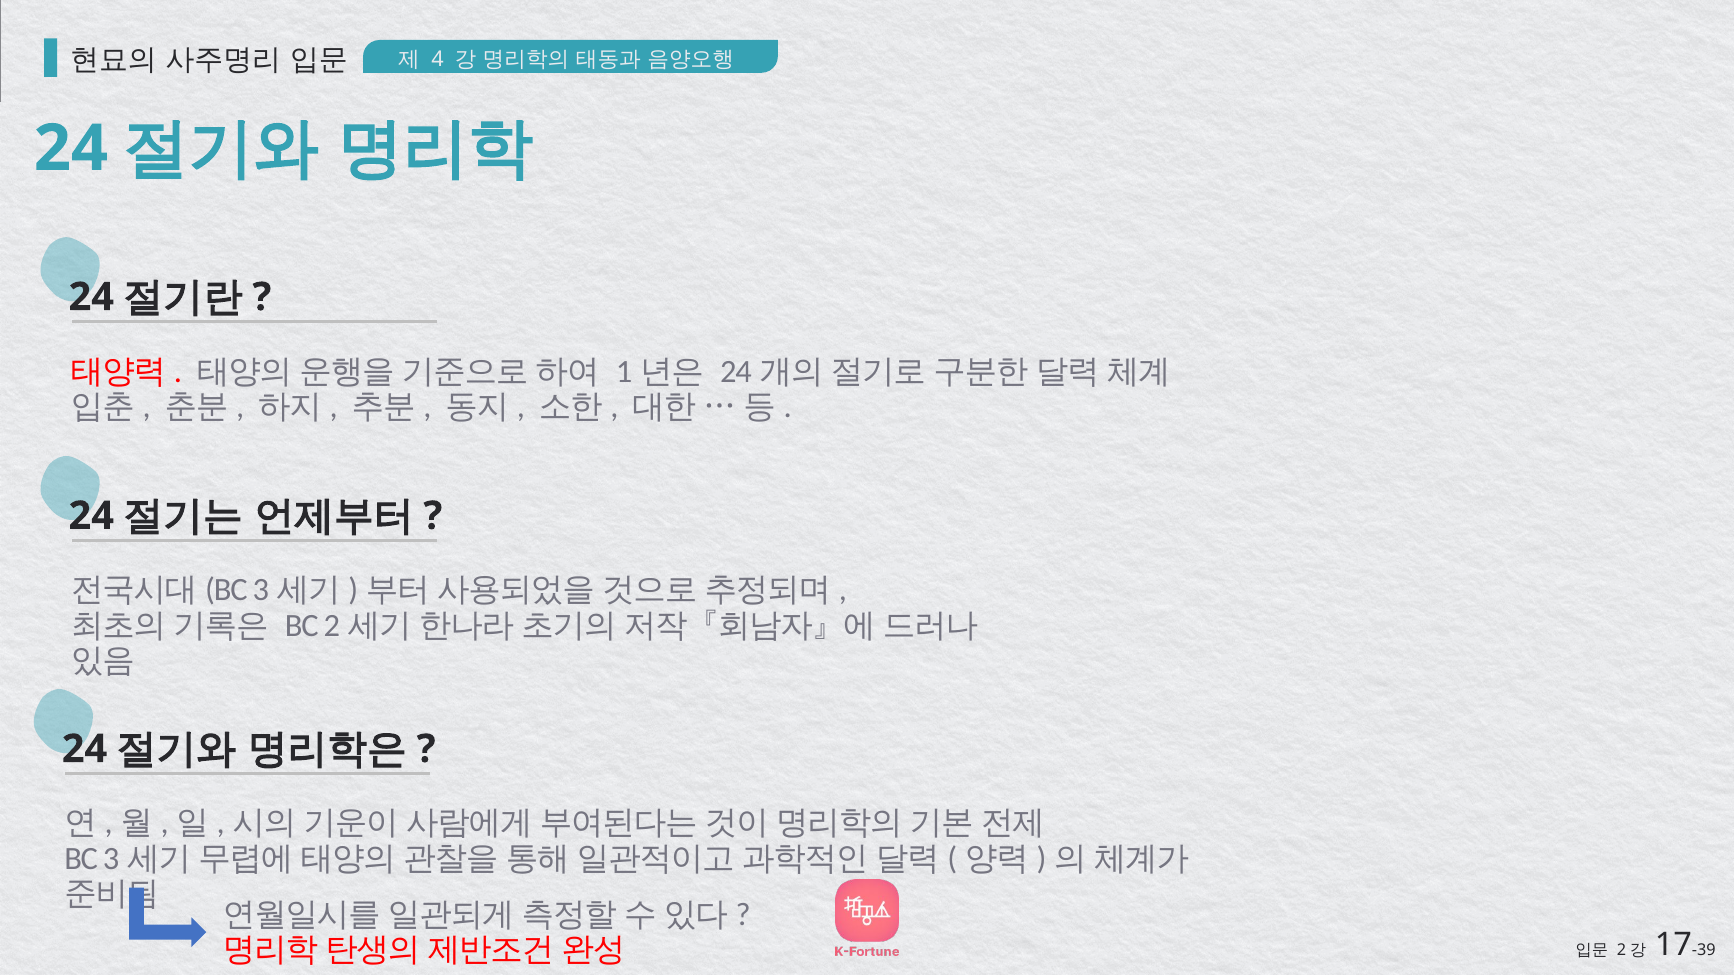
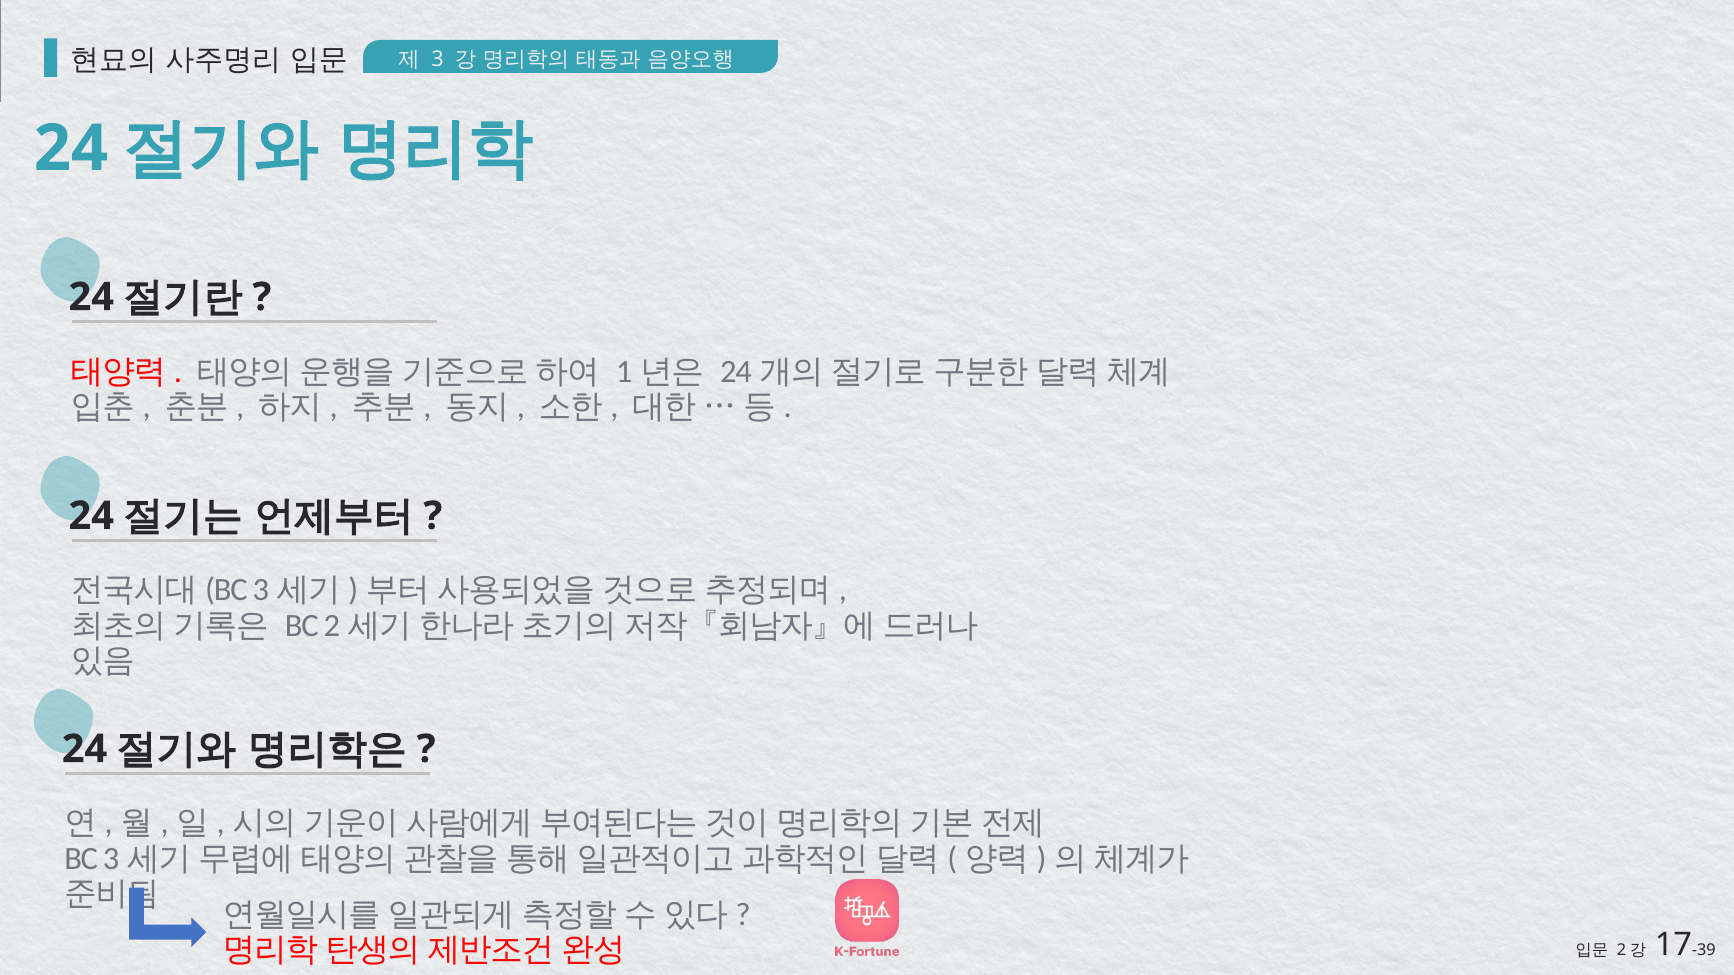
4: 4 -> 3 (438, 60)
